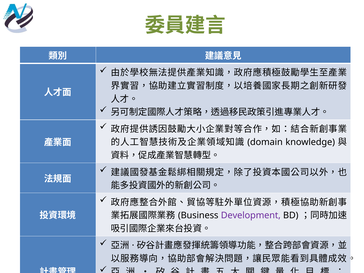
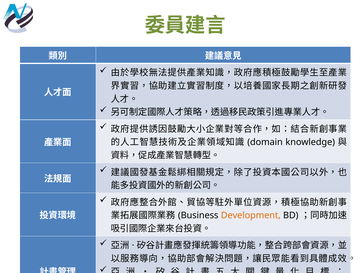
Development colour: purple -> orange (251, 215)
